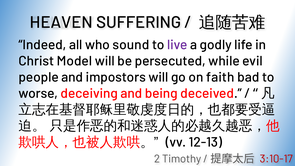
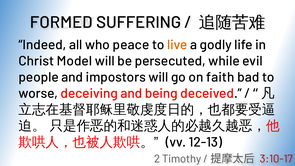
HEAVEN: HEAVEN -> FORMED (61, 22)
sound: sound -> peace (131, 45)
live colour: purple -> orange (177, 45)
